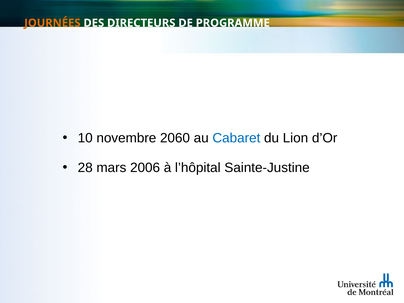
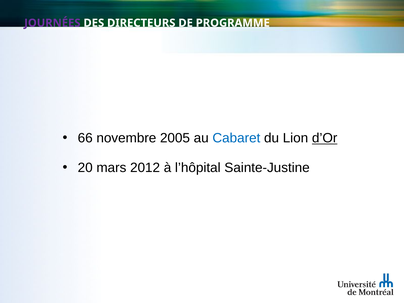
JOURNÉES colour: orange -> purple (52, 23)
10: 10 -> 66 (85, 138)
2060: 2060 -> 2005 (175, 138)
d’Or underline: none -> present (325, 138)
28: 28 -> 20 (85, 168)
2006: 2006 -> 2012 (145, 168)
